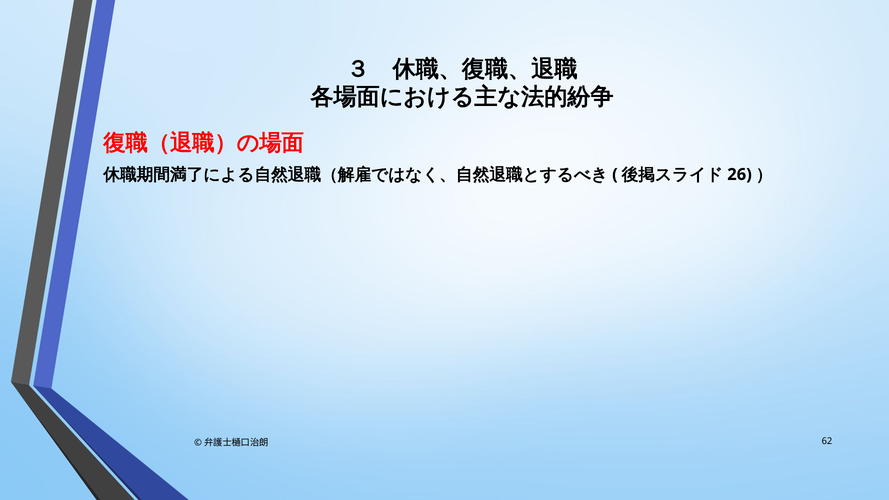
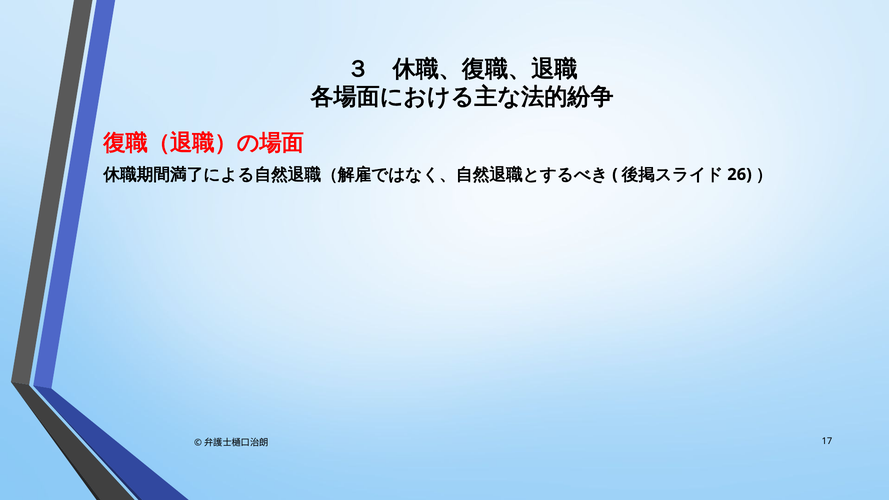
62: 62 -> 17 (827, 441)
